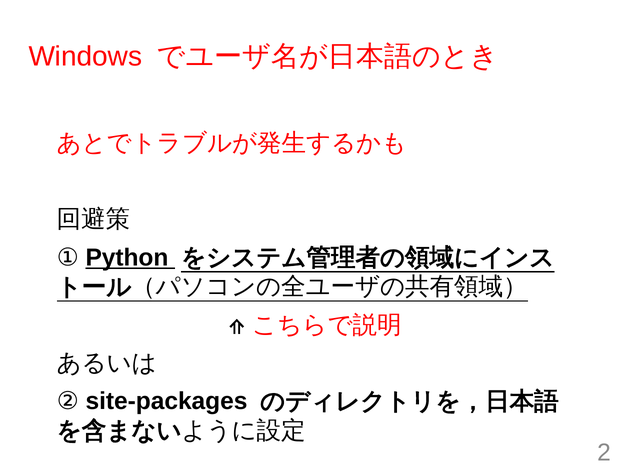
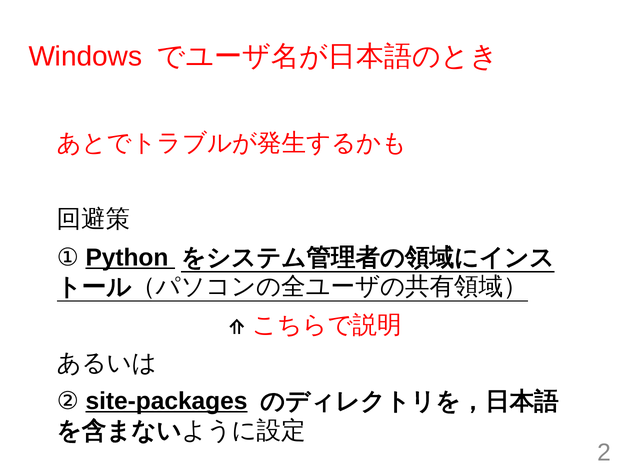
site-packages underline: none -> present (166, 401)
